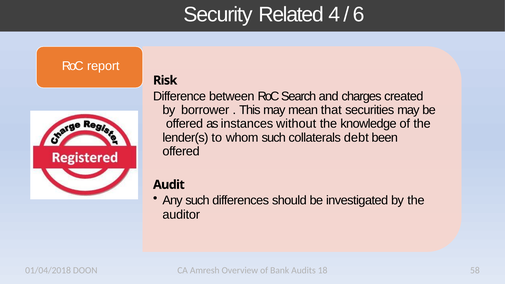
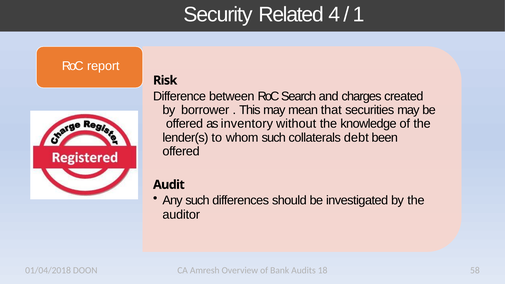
6: 6 -> 1 (359, 15)
instances: instances -> inventory (247, 124)
